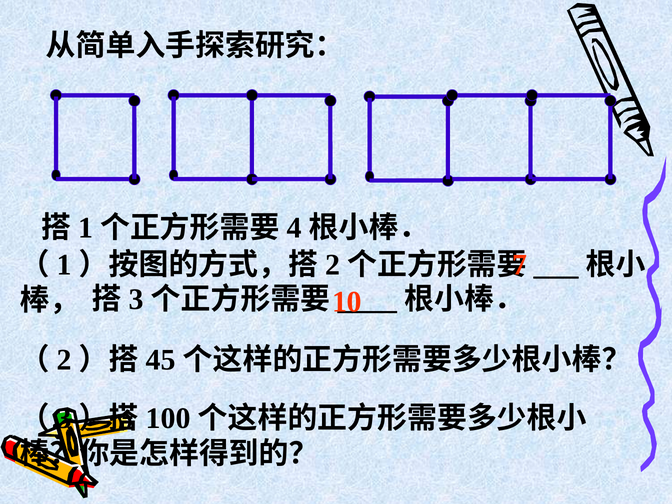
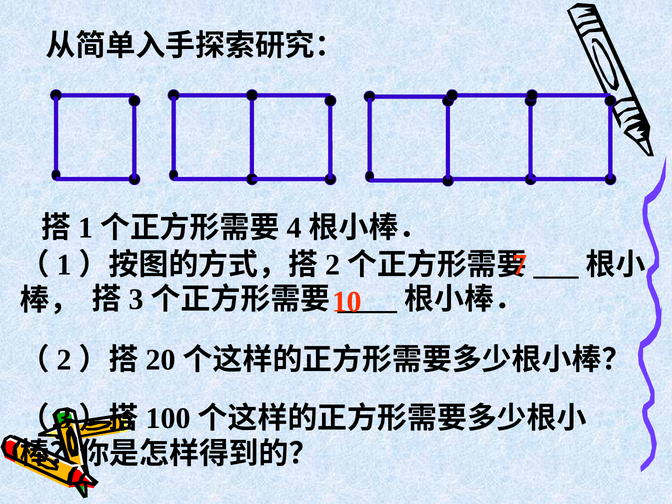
45: 45 -> 20 (161, 360)
